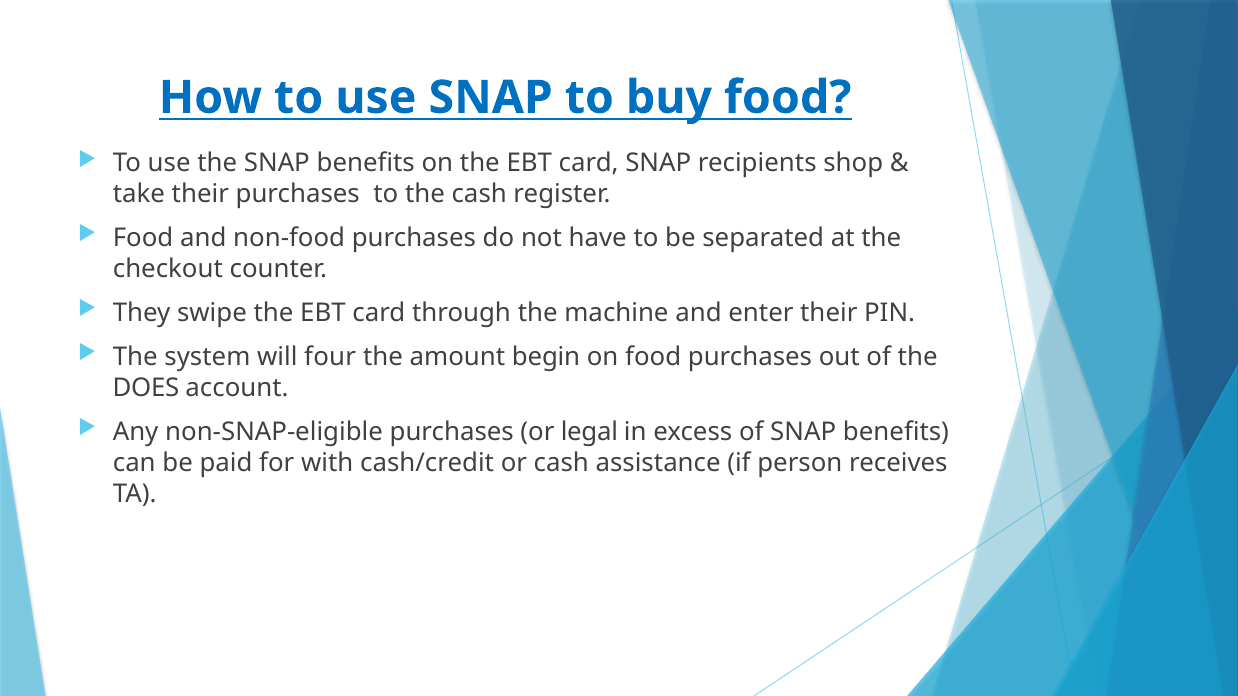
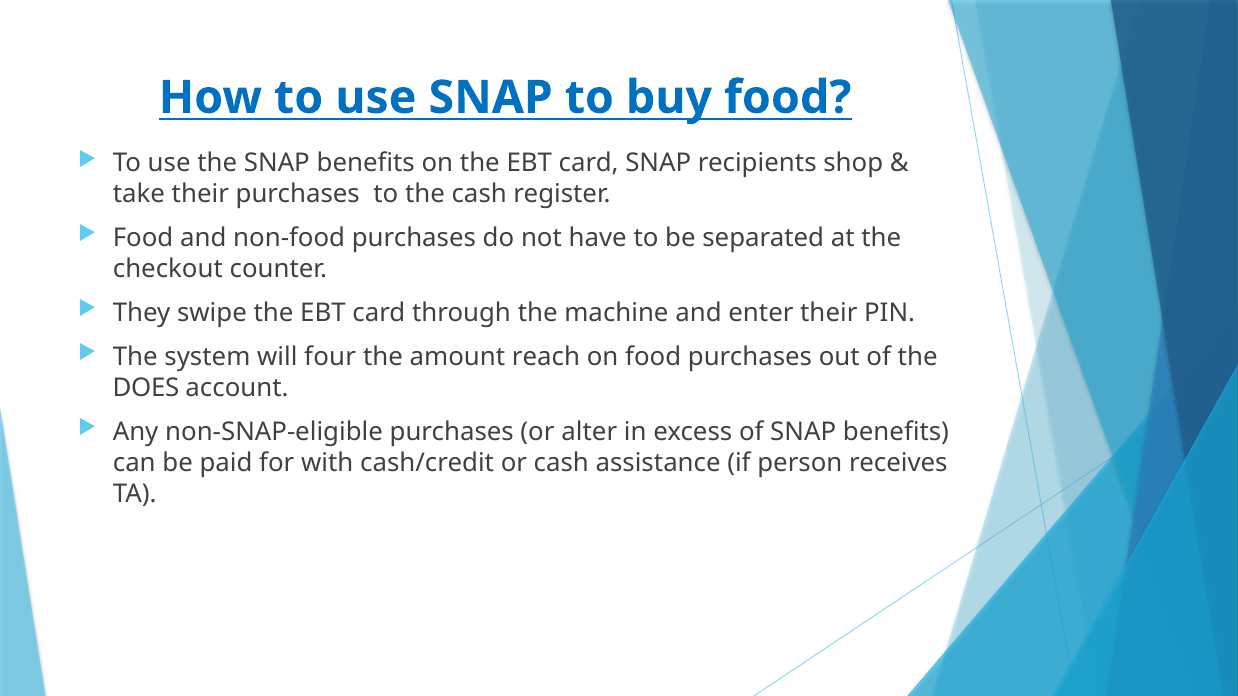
begin: begin -> reach (546, 357)
legal: legal -> alter (589, 432)
